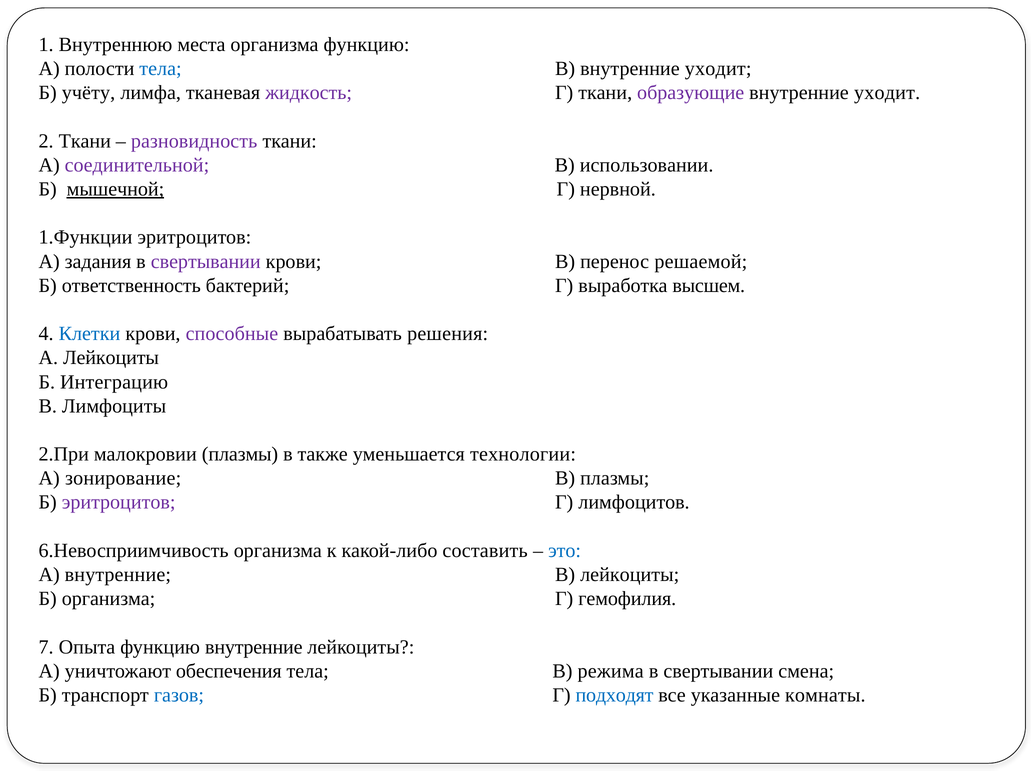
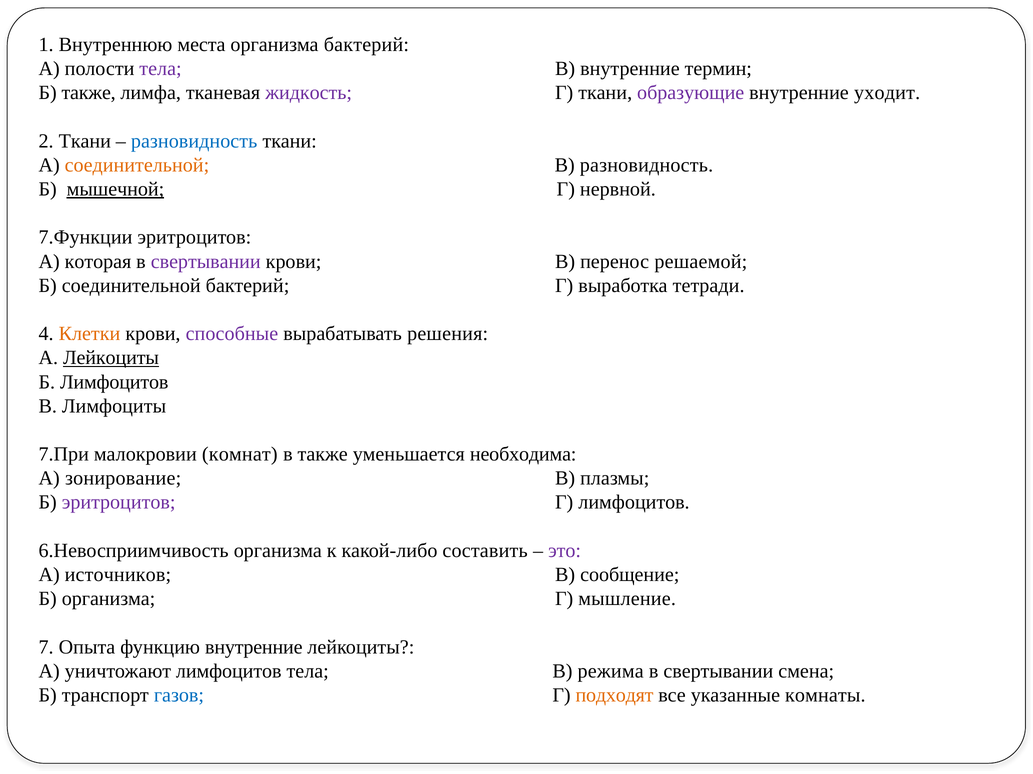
организма функцию: функцию -> бактерий (366, 45)
тела colour: blue -> purple (161, 69)
В внутренние уходит: уходит -> термин (718, 69)
Б учёту: учёту -> также (89, 93)
разновидность colour: purple -> blue (194, 141)
соединительной colour: purple -> orange (137, 165)
В использовании: использовании -> разновидность (647, 165)
1.Функции: 1.Функции -> 7.Функции (85, 238)
задания: задания -> которая (98, 262)
Б ответственность: ответственность -> соединительной (131, 286)
высшем: высшем -> тетради (709, 286)
Клетки colour: blue -> orange (89, 334)
Лейкоциты underline: none -> present (111, 358)
Б Интеграцию: Интеграцию -> Лимфоцитов (114, 382)
2.При: 2.При -> 7.При (64, 455)
малокровии плазмы: плазмы -> комнат (240, 455)
технологии: технологии -> необходима (523, 455)
это colour: blue -> purple (565, 551)
А внутренние: внутренние -> источников (118, 575)
В лейкоциты: лейкоциты -> сообщение (630, 575)
гемофилия: гемофилия -> мышление (627, 599)
уничтожают обеспечения: обеспечения -> лимфоцитов (229, 672)
подходят colour: blue -> orange (614, 696)
